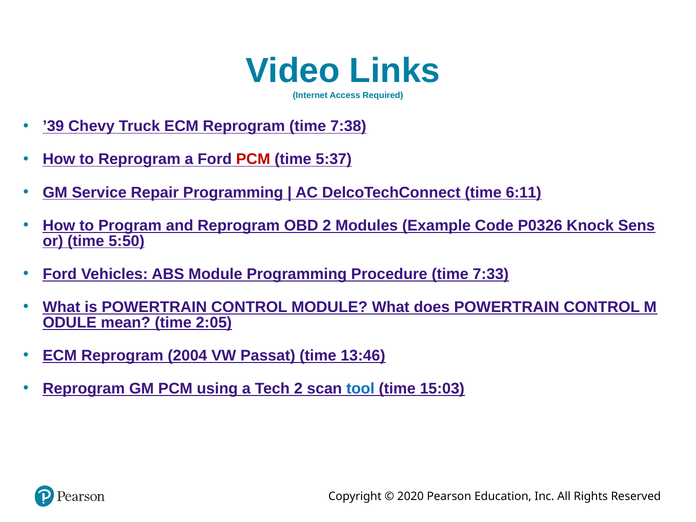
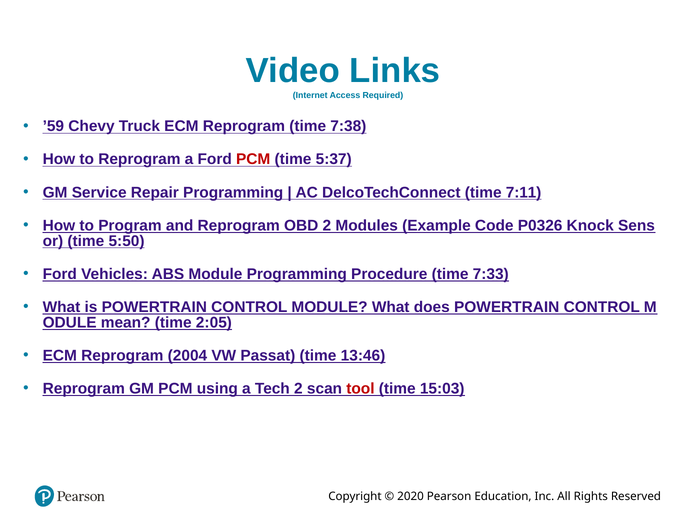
’39: ’39 -> ’59 (53, 126)
6:11: 6:11 -> 7:11 (524, 192)
tool colour: blue -> red (360, 389)
